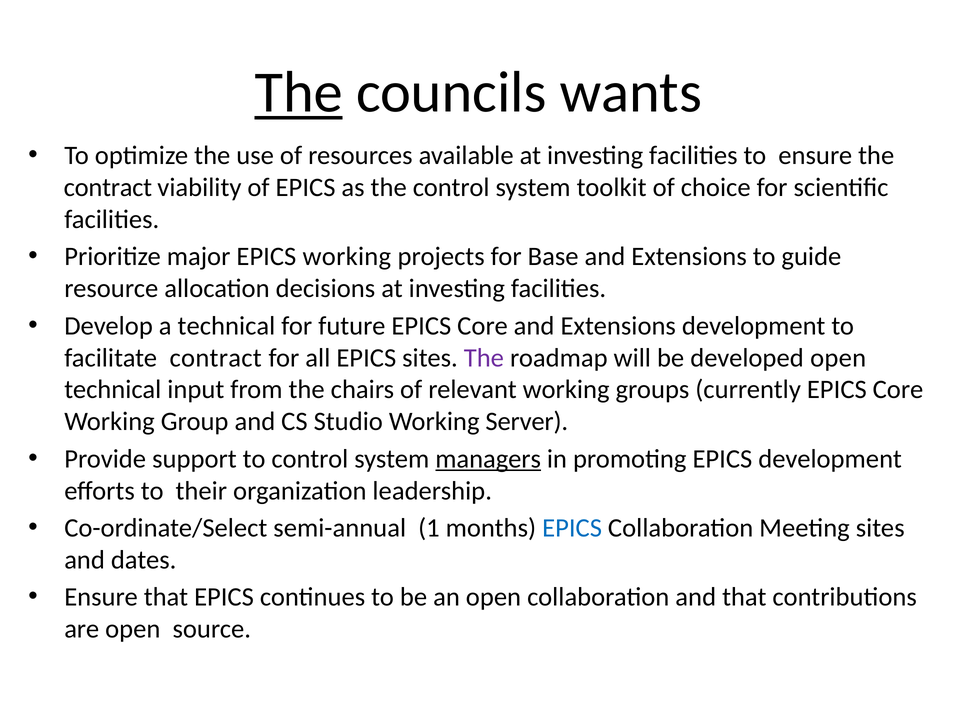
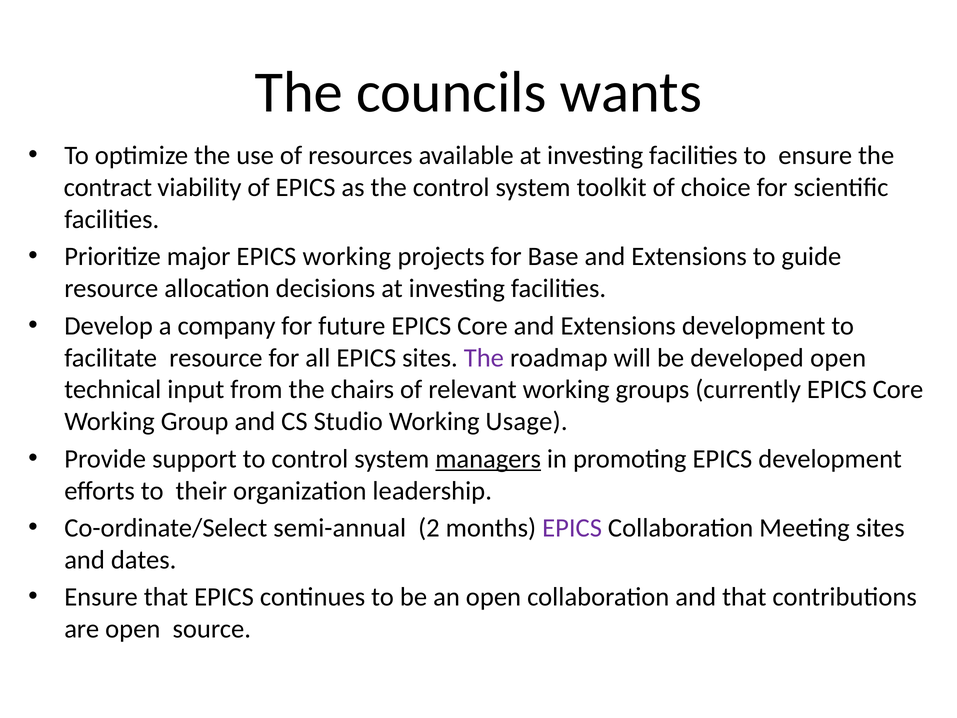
The underline: present -> none (299, 93)
a technical: technical -> company (227, 326)
facilitate contract: contract -> resource (216, 358)
Server: Server -> Usage (527, 421)
1: 1 -> 2 (429, 528)
EPICS colour: blue -> purple (572, 528)
